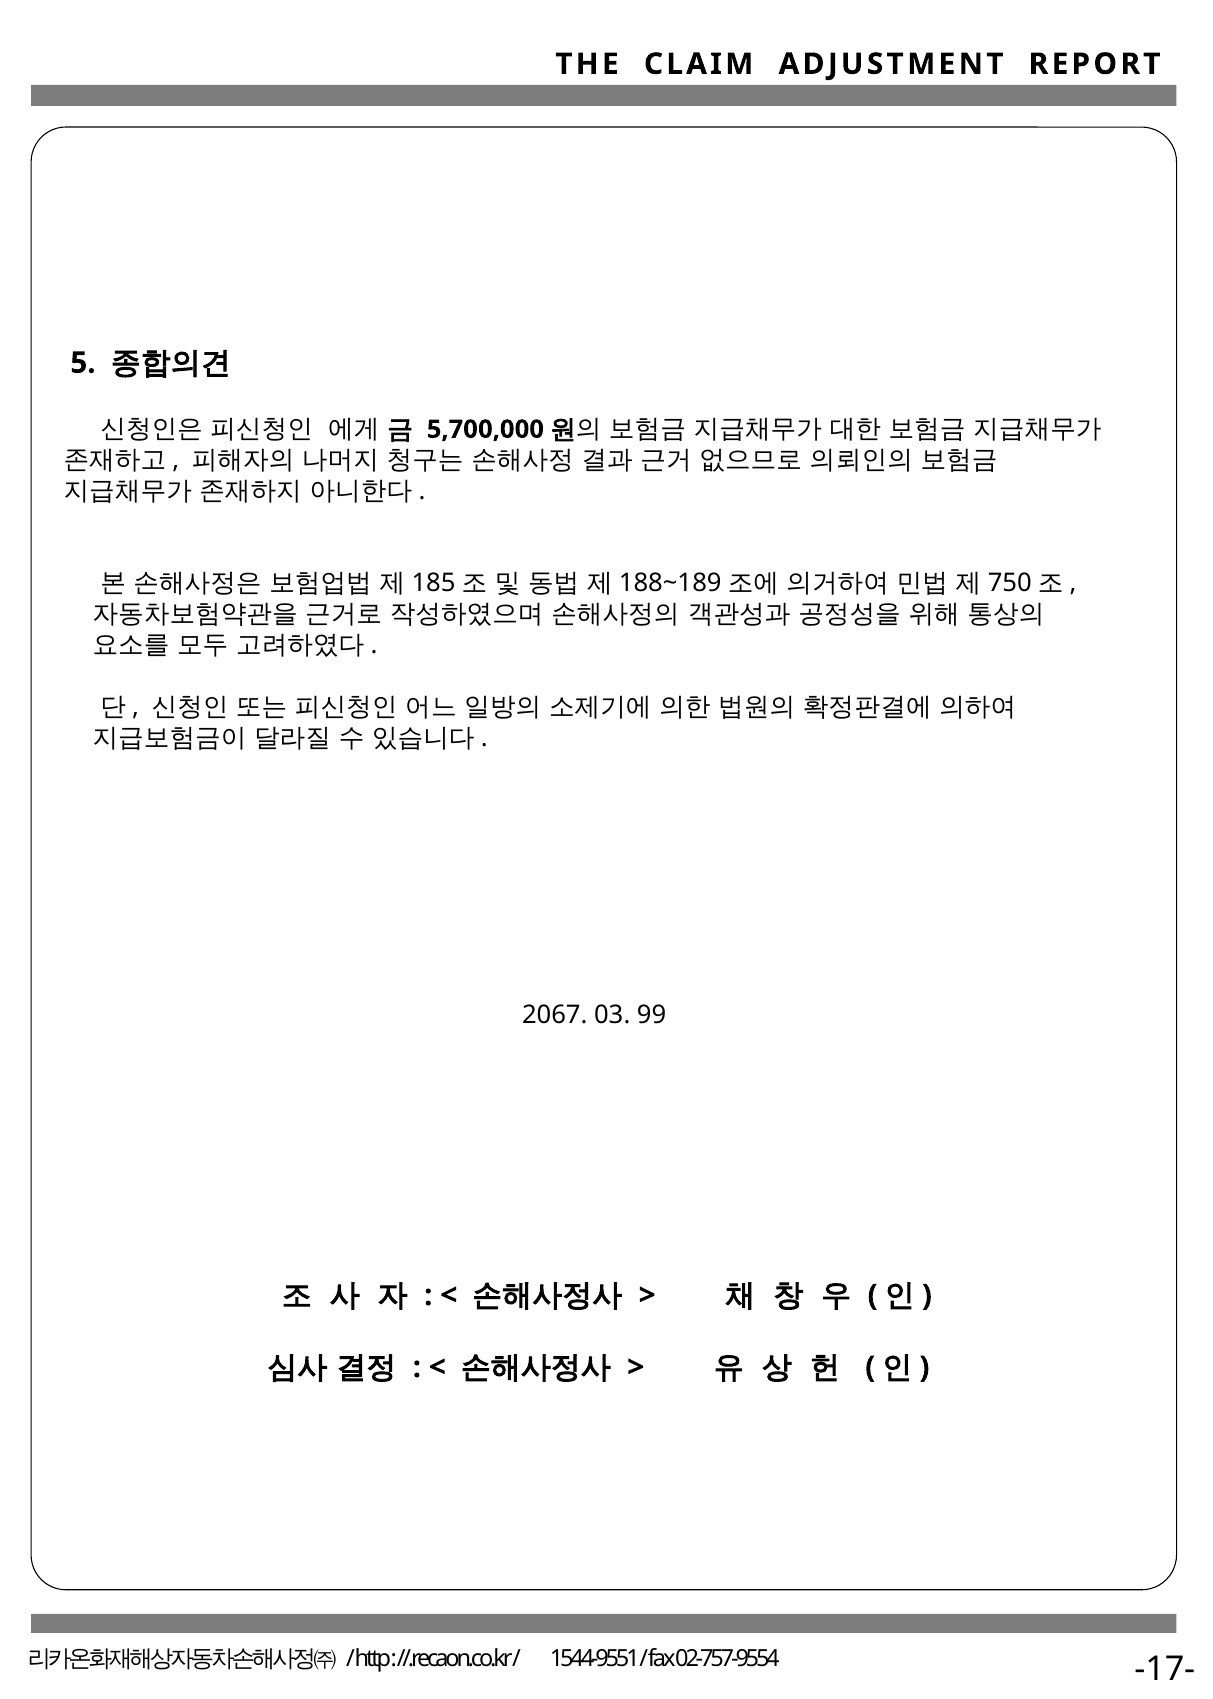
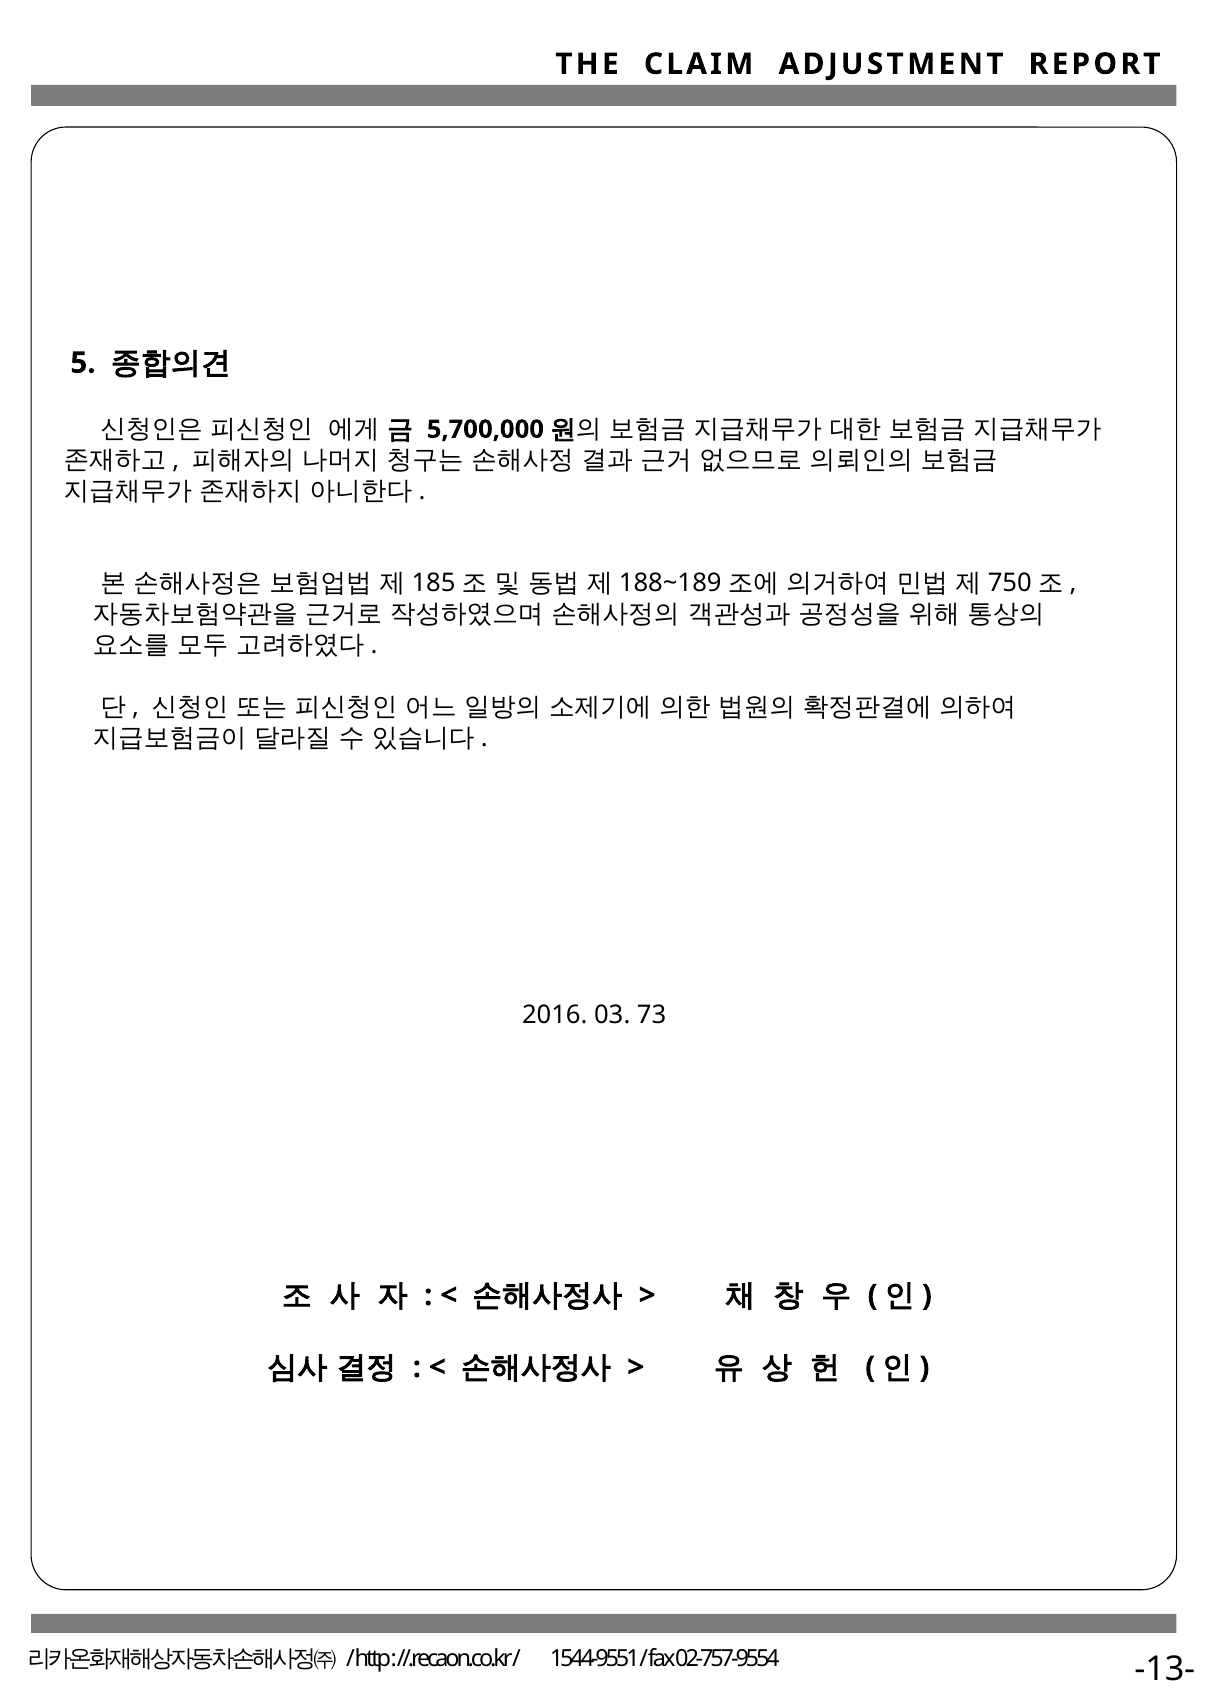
2067: 2067 -> 2016 (555, 1014)
99: 99 -> 73 (652, 1014)
-17-: -17- -> -13- (1165, 1668)
